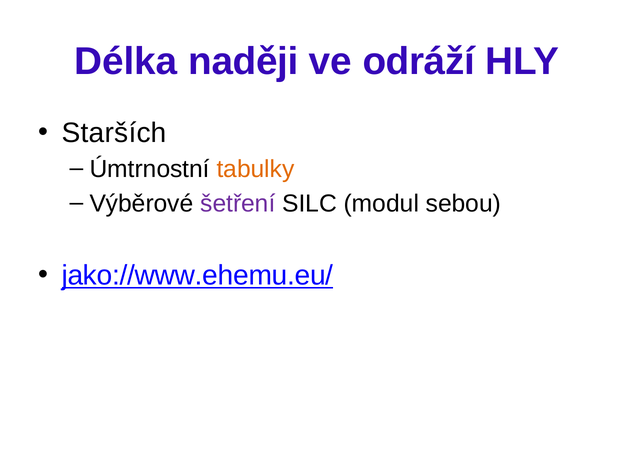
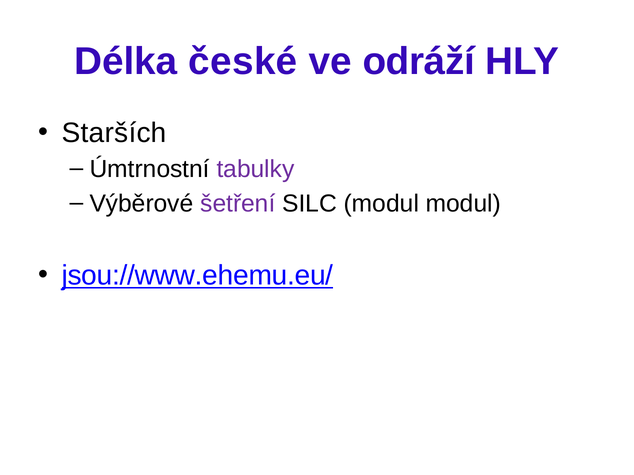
naději: naději -> české (243, 61)
tabulky colour: orange -> purple (256, 169)
modul sebou: sebou -> modul (463, 204)
jako://www.ehemu.eu/: jako://www.ehemu.eu/ -> jsou://www.ehemu.eu/ (197, 276)
